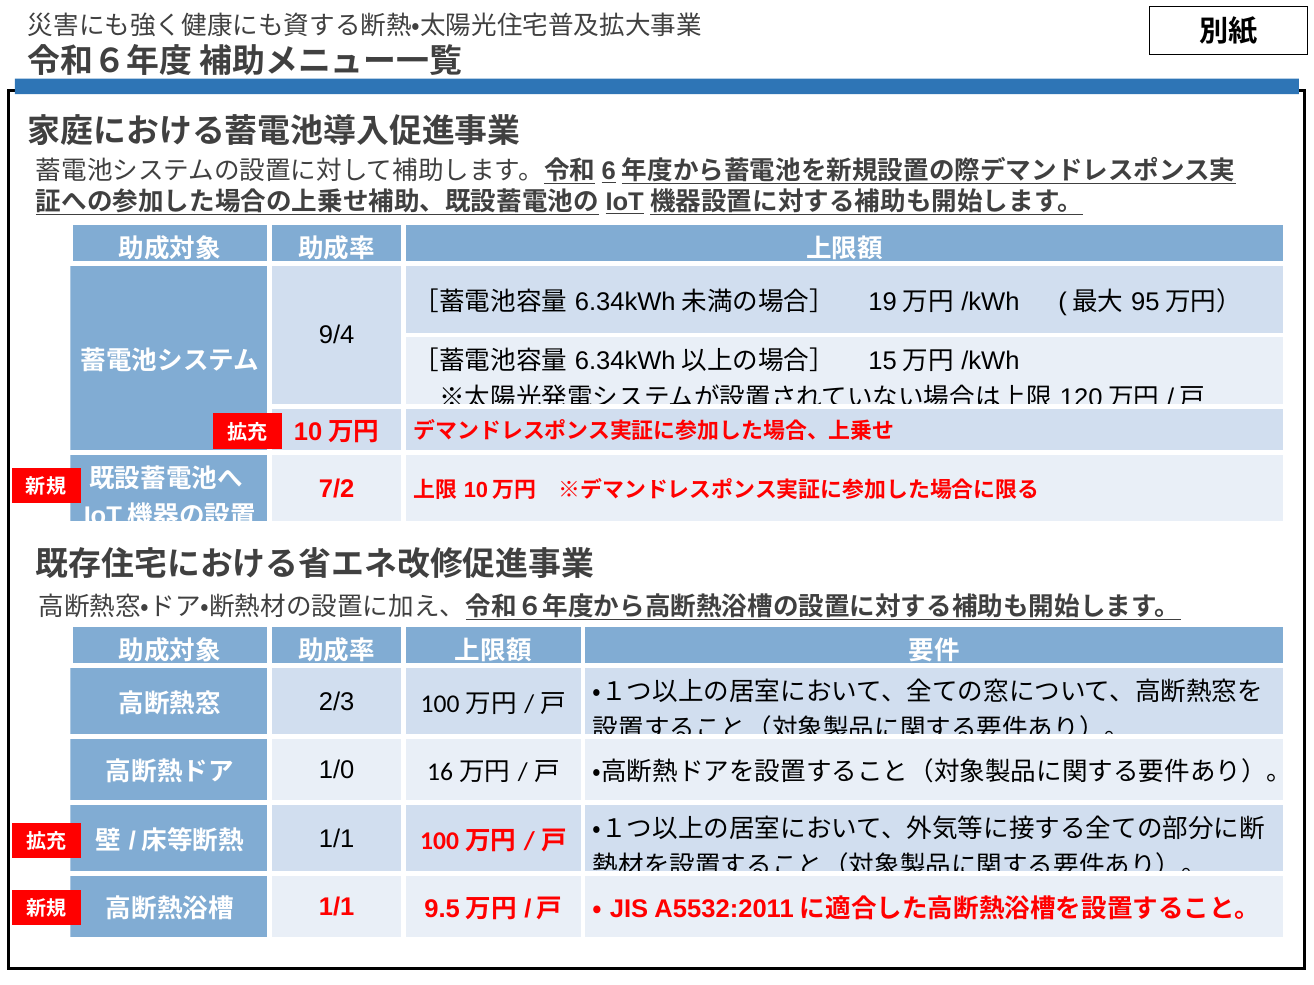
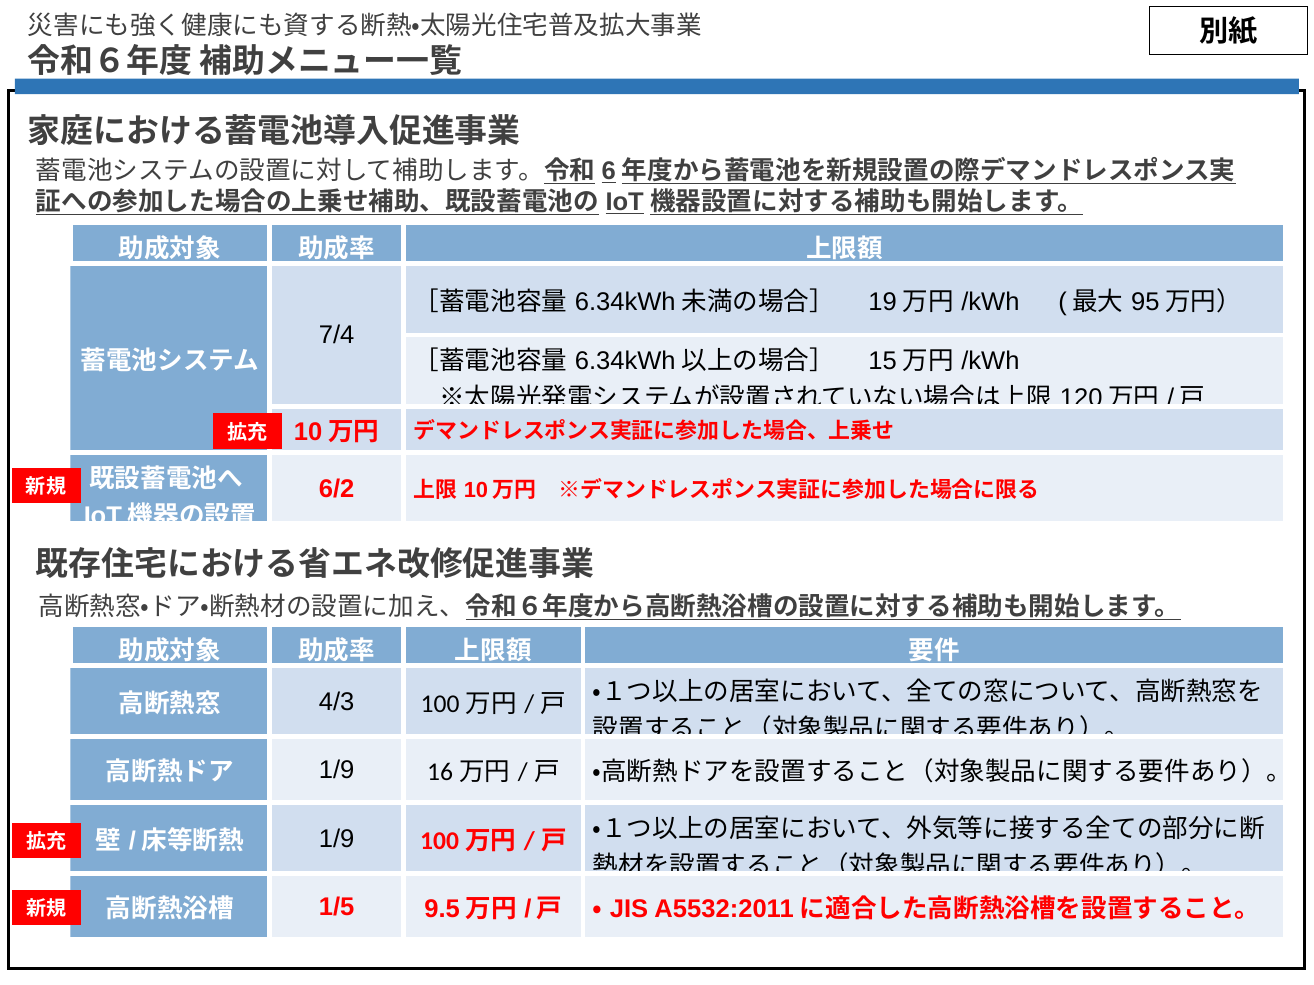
9/4: 9/4 -> 7/4 (337, 335)
7/2: 7/2 -> 6/2 (337, 489)
2/3: 2/3 -> 4/3 (337, 702)
1/0: 1/0 -> 1/9 (337, 771)
1/1: 1/1 -> 1/9 (337, 839)
1/1: 1/1 -> 1/5 (337, 907)
